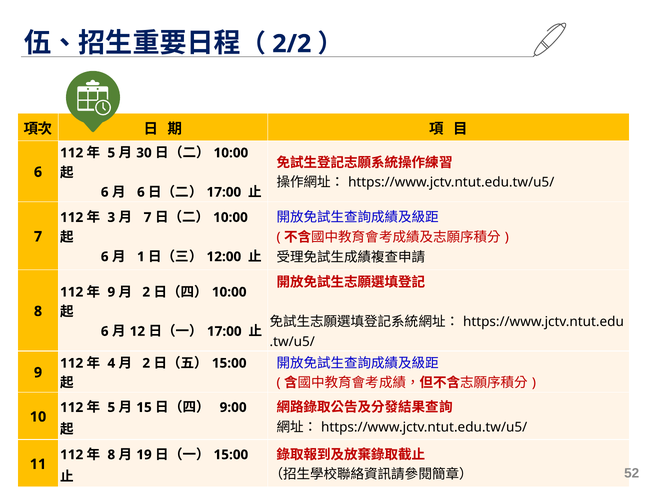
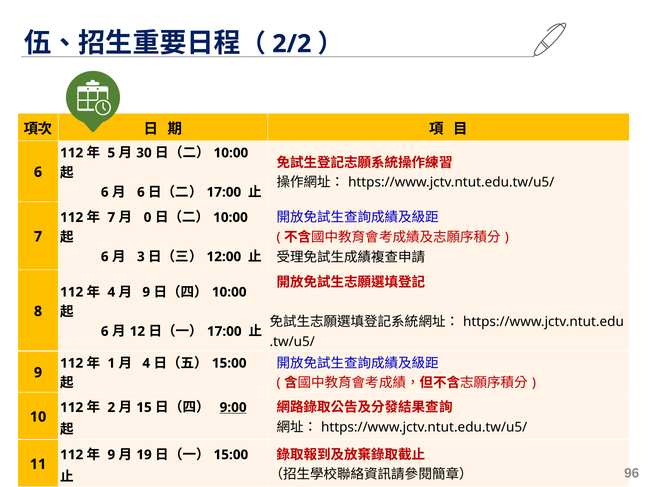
3: 3 -> 7 (111, 218)
7: 7 -> 0 (148, 218)
1: 1 -> 3 (141, 257)
9: 9 -> 4 (111, 292)
2: 2 -> 9 (146, 292)
4: 4 -> 1 (111, 364)
2: 2 -> 4 (146, 364)
5: 5 -> 2 (111, 408)
9:00 underline: none -> present (233, 408)
8: 8 -> 9 (111, 455)
52: 52 -> 96 (632, 474)
